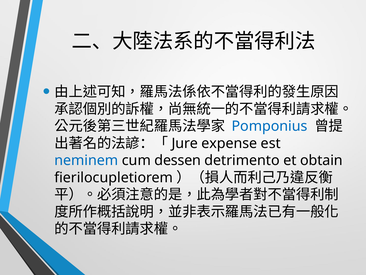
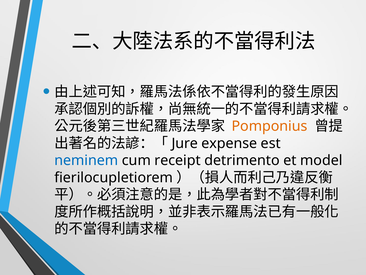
Pomponius colour: blue -> orange (270, 126)
dessen: dessen -> receipt (178, 160)
obtain: obtain -> model (321, 160)
